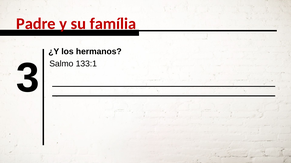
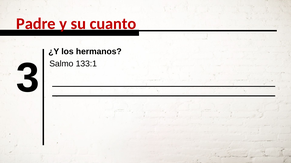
família: família -> cuanto (113, 24)
